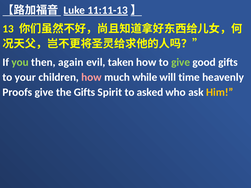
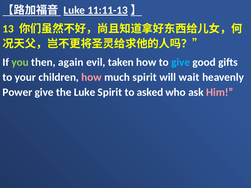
give colour: light green -> light blue (181, 62)
much while: while -> spirit (145, 77)
time: time -> wait (189, 77)
Proofs: Proofs -> Power (17, 92)
the Gifts: Gifts -> Luke (85, 92)
Him colour: yellow -> pink (220, 92)
